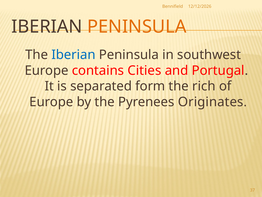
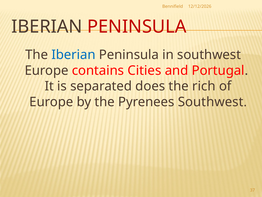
PENINSULA colour: orange -> red (137, 27)
form: form -> does (150, 86)
Pyrenees Originates: Originates -> Southwest (211, 102)
